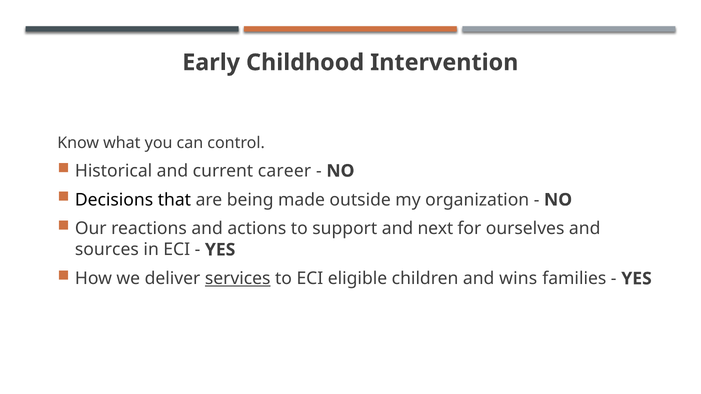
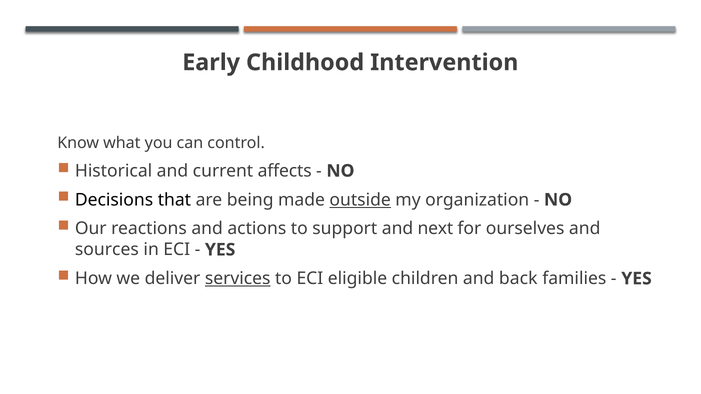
career: career -> affects (285, 171)
outside underline: none -> present (360, 200)
wins: wins -> back (518, 279)
